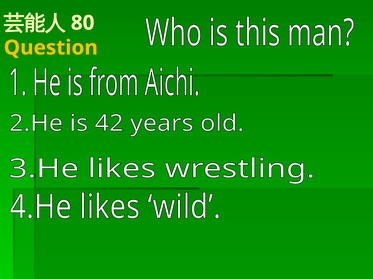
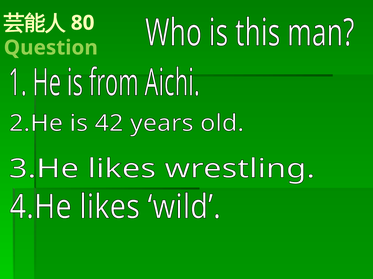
Question colour: yellow -> light green (51, 48)
